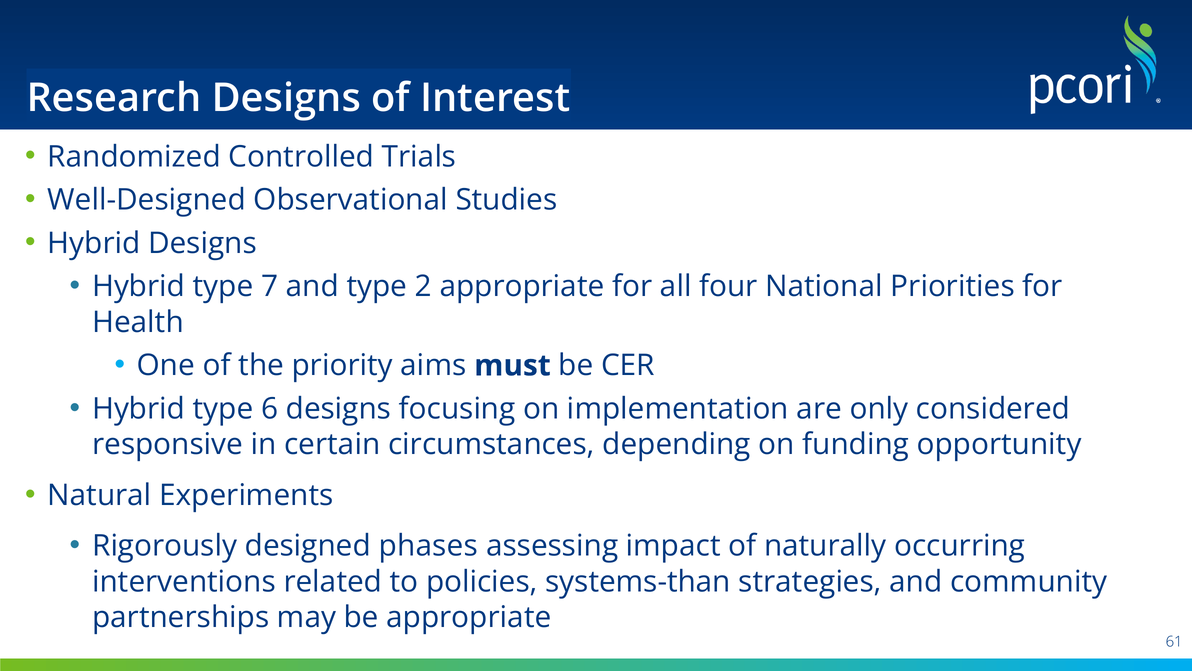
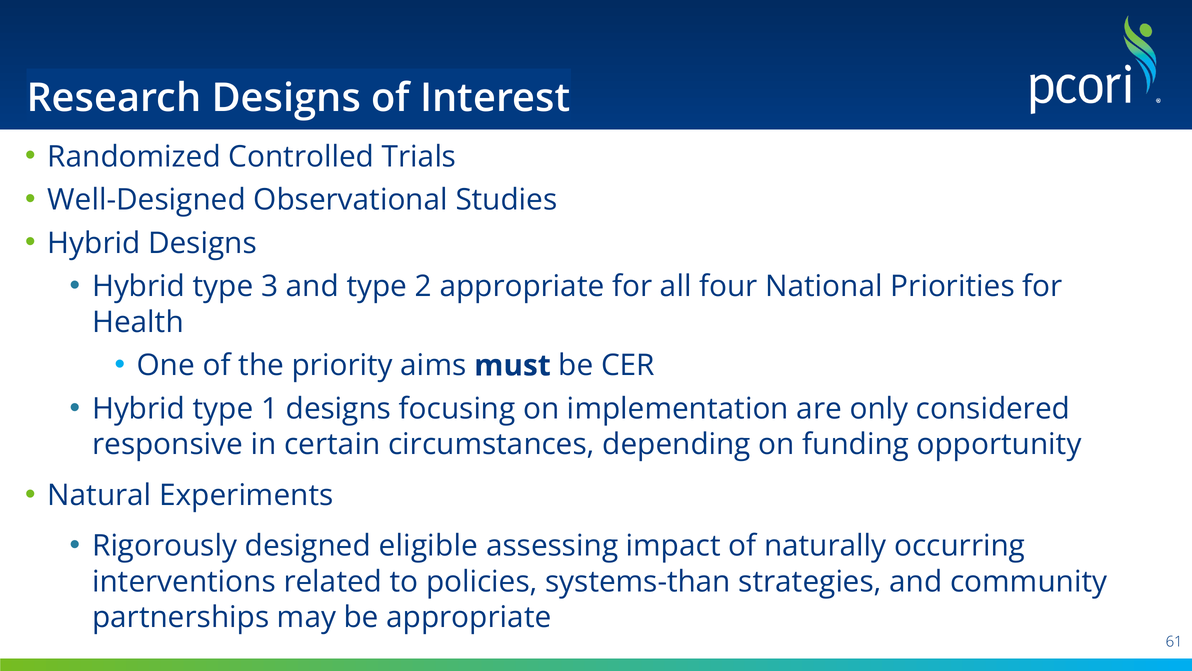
7: 7 -> 3 (270, 286)
6: 6 -> 1 (270, 409)
phases: phases -> eligible (428, 546)
